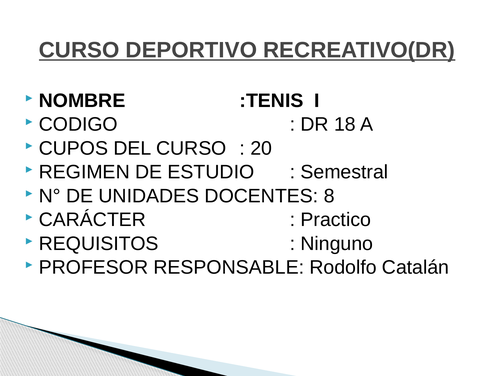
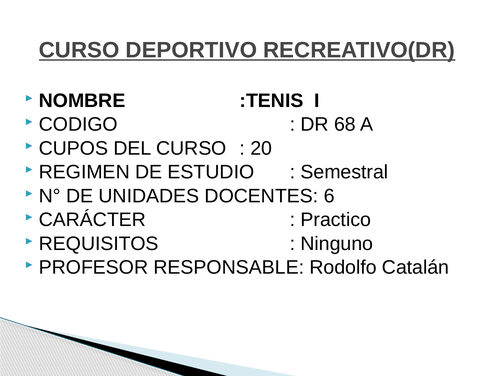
18: 18 -> 68 (345, 125)
8: 8 -> 6 (329, 196)
